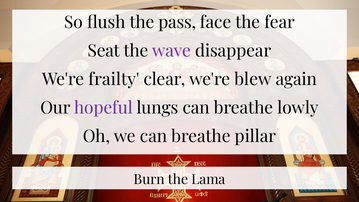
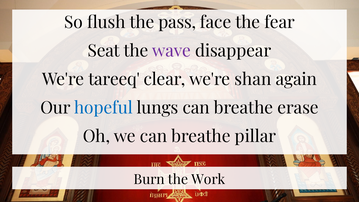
frailty: frailty -> tareeq (114, 79)
blew: blew -> shan (253, 79)
hopeful colour: purple -> blue (103, 108)
lowly: lowly -> erase (298, 108)
Lama: Lama -> Work (208, 180)
